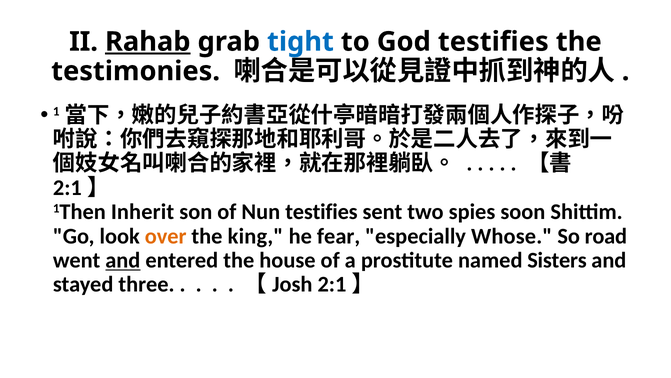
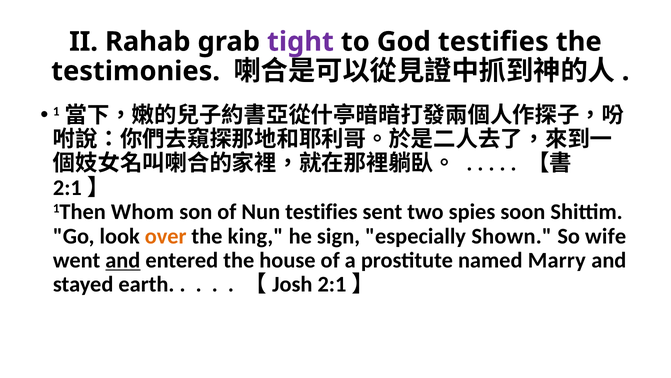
Rahab underline: present -> none (148, 42)
tight colour: blue -> purple (300, 42)
Inherit: Inherit -> Whom (142, 212)
fear: fear -> sign (339, 236)
Whose: Whose -> Shown (512, 236)
road: road -> wife (606, 236)
Sisters: Sisters -> Marry (557, 260)
three: three -> earth (146, 284)
